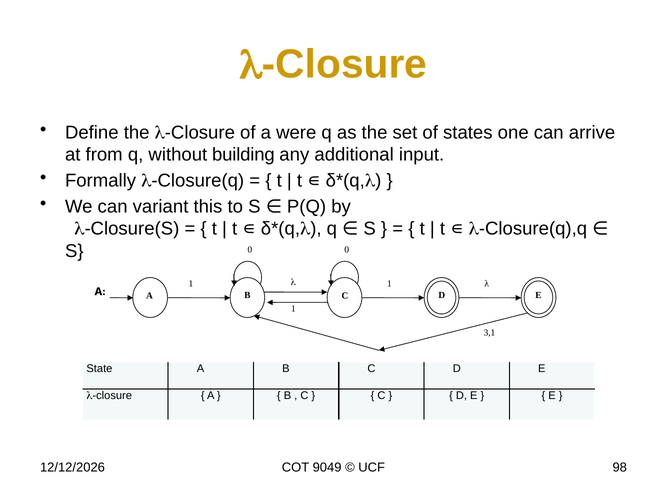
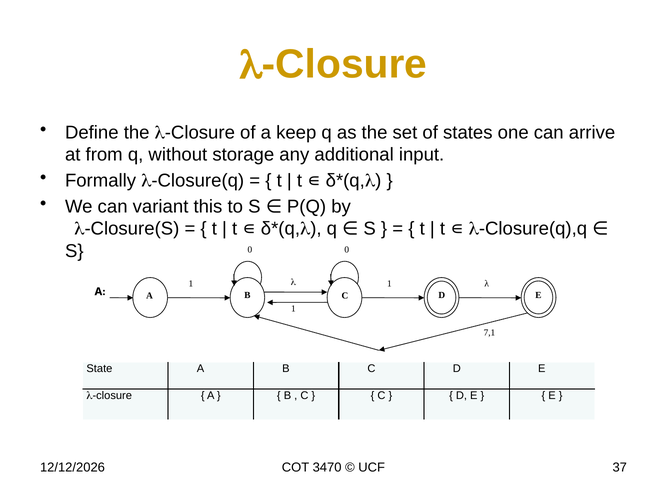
were: were -> keep (296, 132)
building: building -> storage (243, 155)
3,1: 3,1 -> 7,1 (489, 333)
9049: 9049 -> 3470 (327, 468)
98: 98 -> 37 (620, 468)
